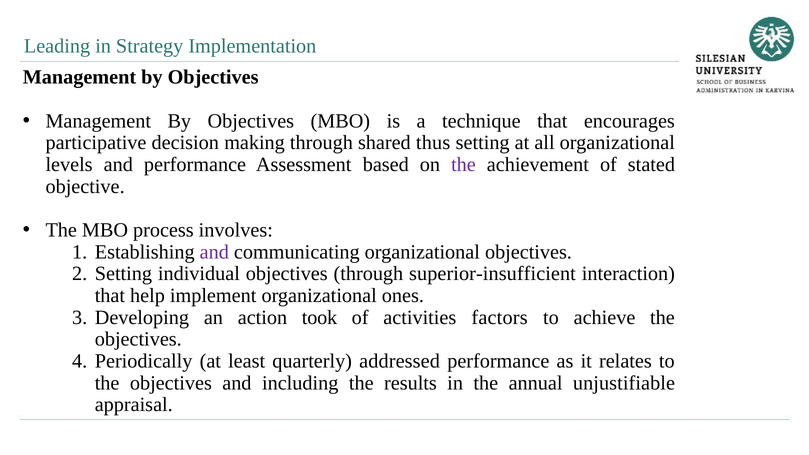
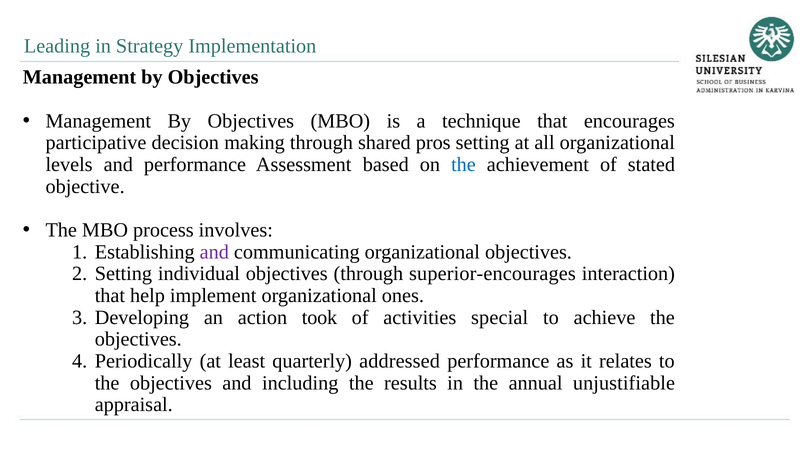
thus: thus -> pros (433, 143)
the colour: purple -> blue (463, 165)
superior-insufficient: superior-insufficient -> superior-encourages (492, 274)
factors: factors -> special (500, 317)
